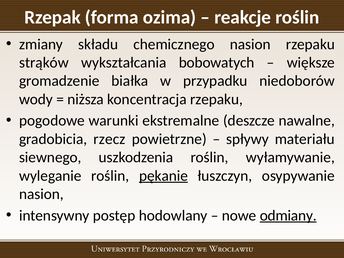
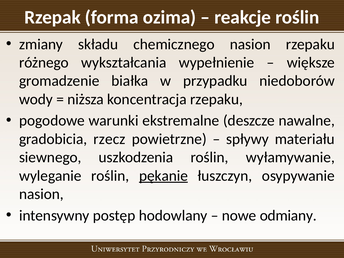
strąków: strąków -> różnego (44, 63)
bobowatych: bobowatych -> wypełnienie (217, 63)
odmiany underline: present -> none (288, 215)
